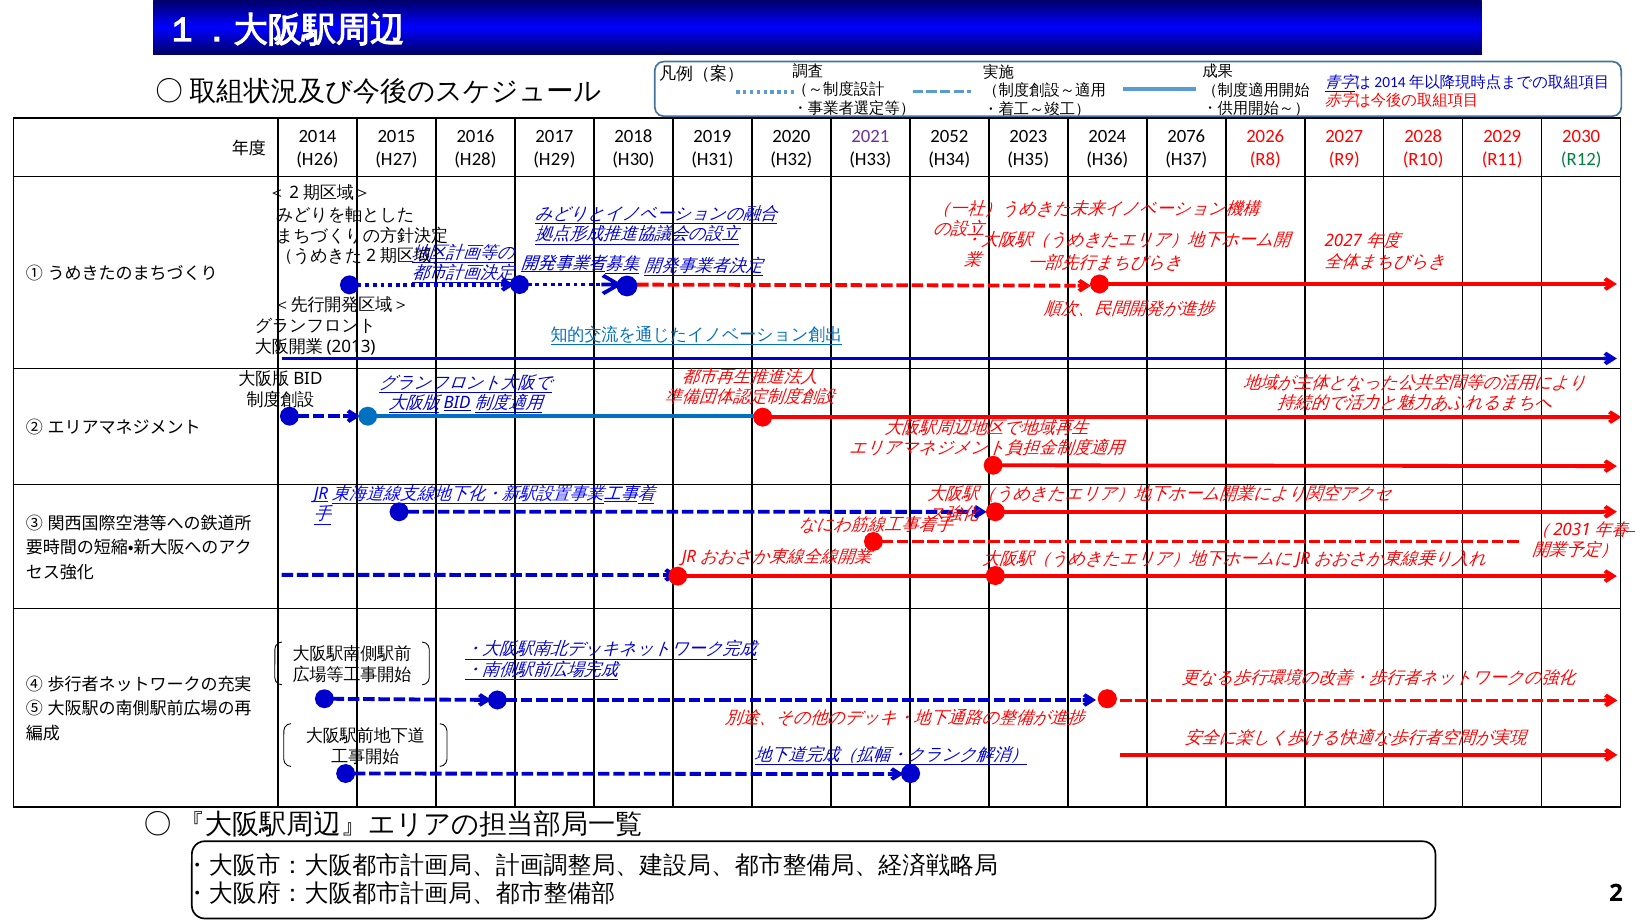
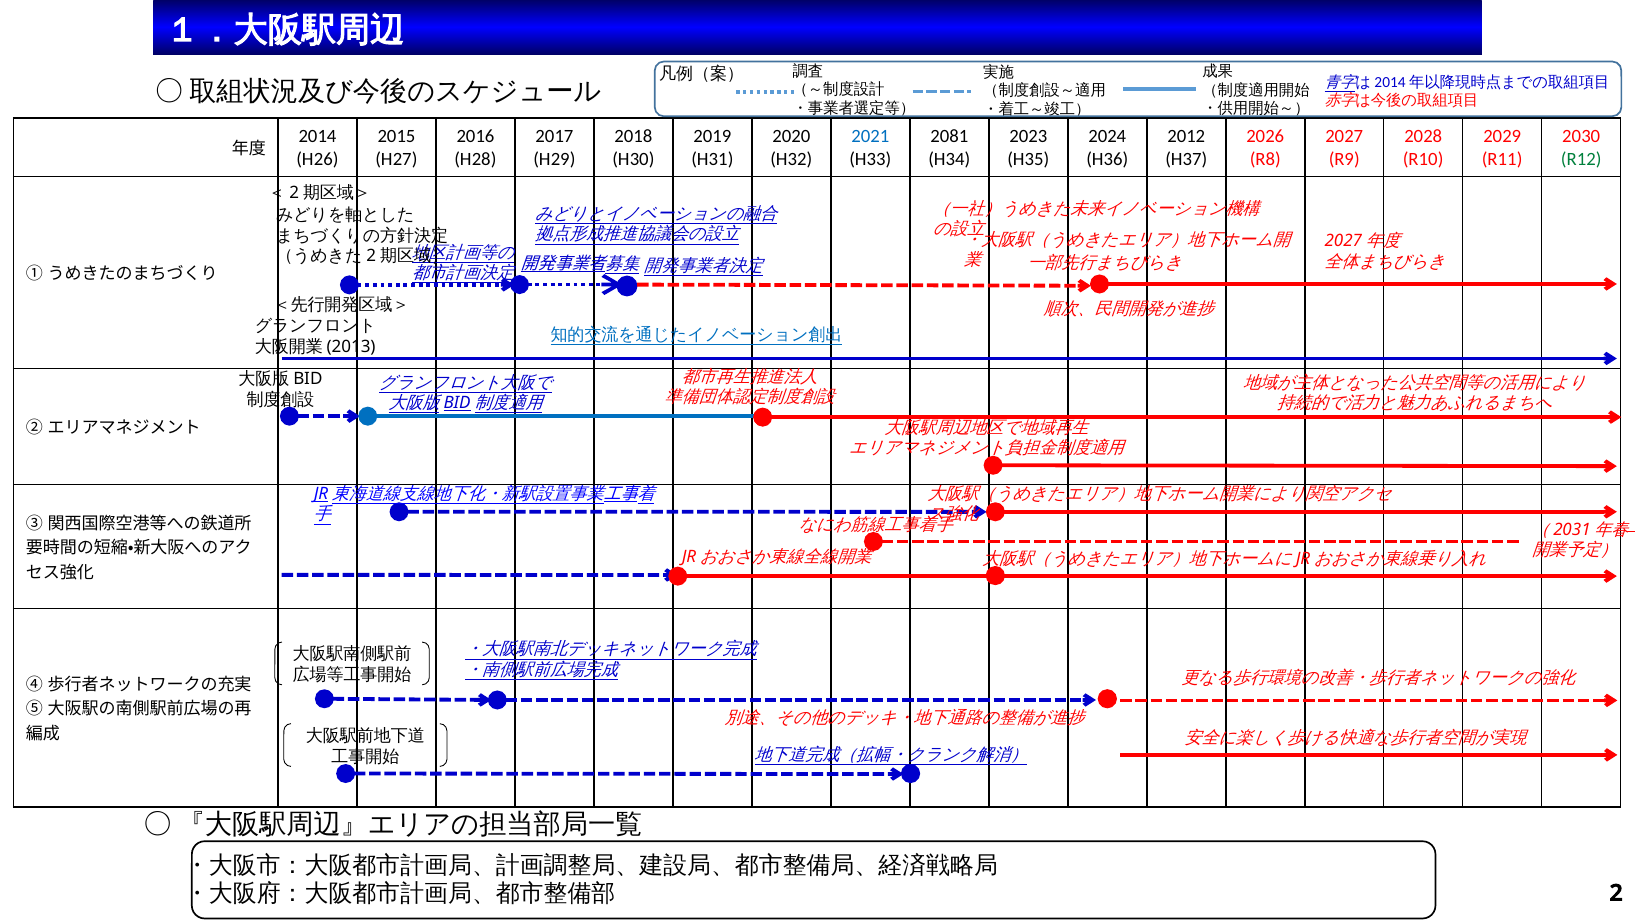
2021 colour: purple -> blue (870, 136)
2052: 2052 -> 2081 (949, 136)
2076: 2076 -> 2012 (1186, 136)
